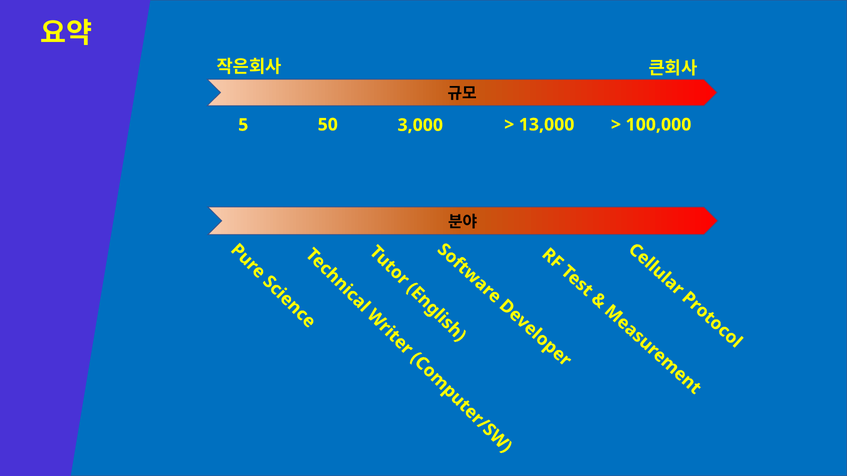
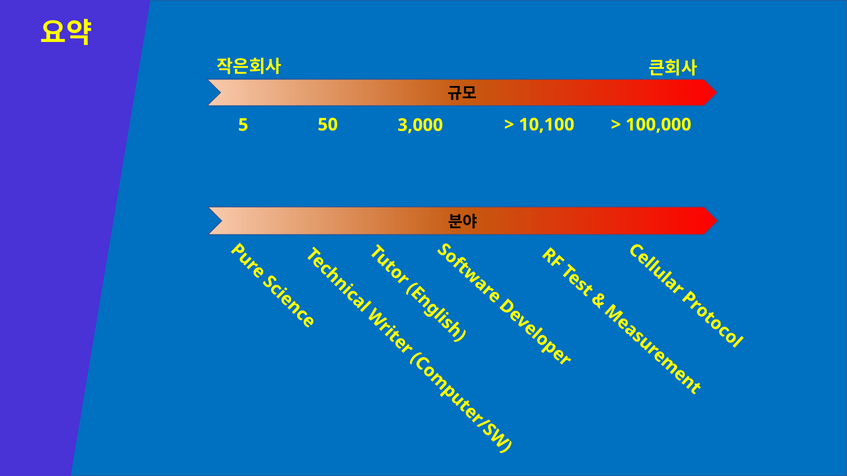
13,000: 13,000 -> 10,100 (547, 125)
